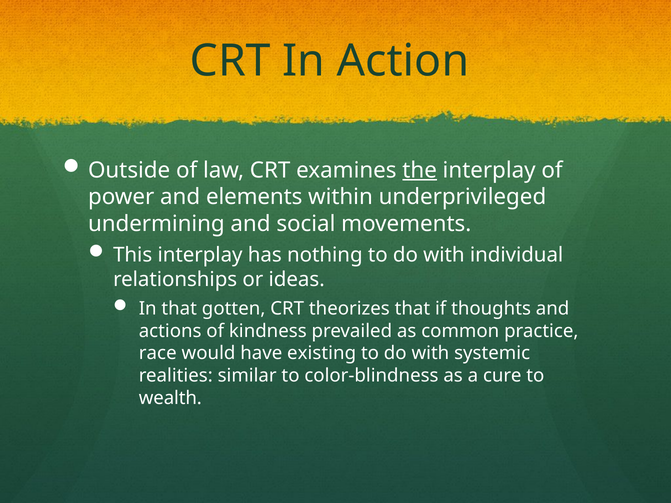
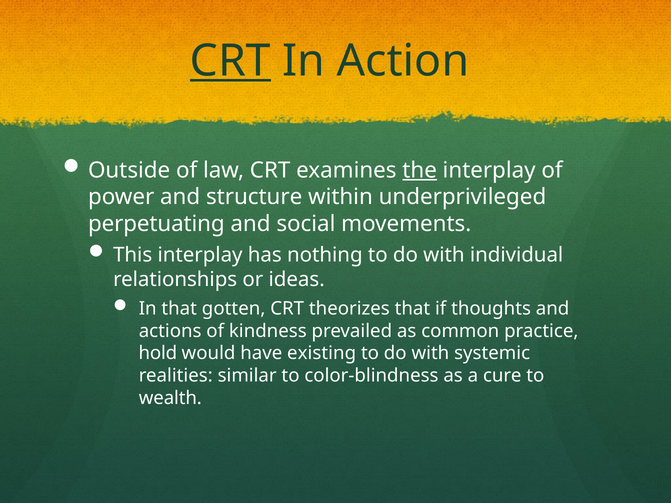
CRT underline: none -> present (230, 61)
elements: elements -> structure (254, 197)
undermining: undermining -> perpetuating (156, 224)
race: race -> hold (158, 353)
